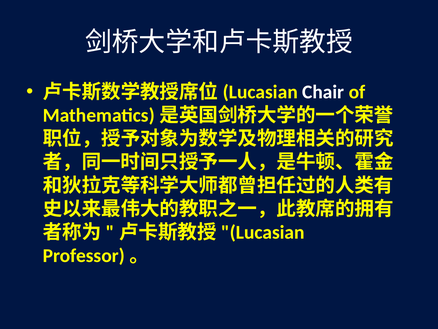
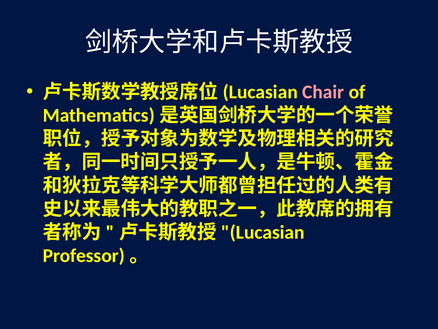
Chair colour: white -> pink (323, 92)
